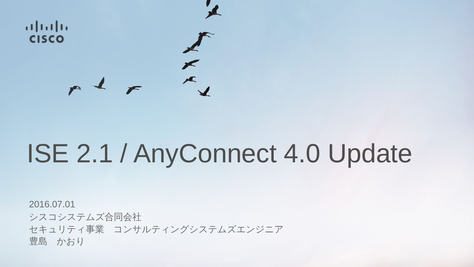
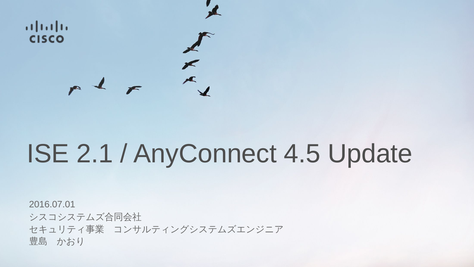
4.0: 4.0 -> 4.5 (302, 153)
